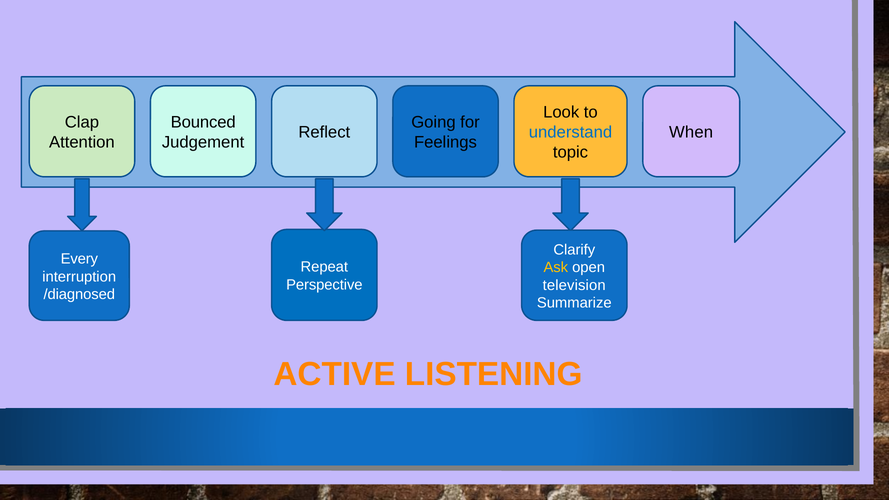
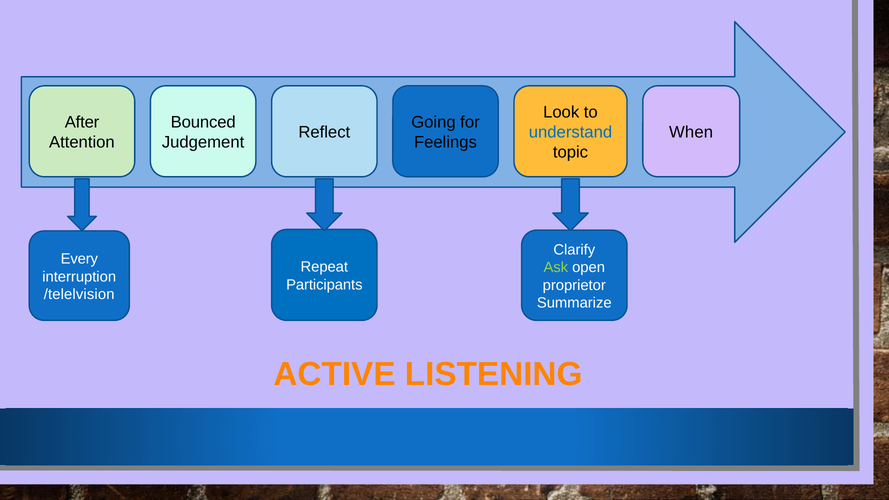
Clap: Clap -> After (82, 122)
Ask colour: yellow -> light green (556, 267)
Perspective: Perspective -> Participants (324, 285)
television: television -> proprietor (574, 285)
/diagnosed: /diagnosed -> /telelvision (79, 294)
